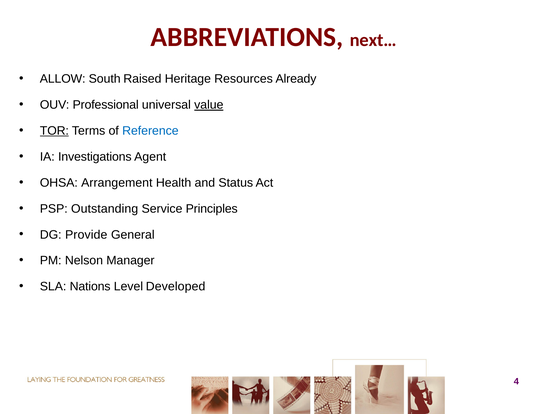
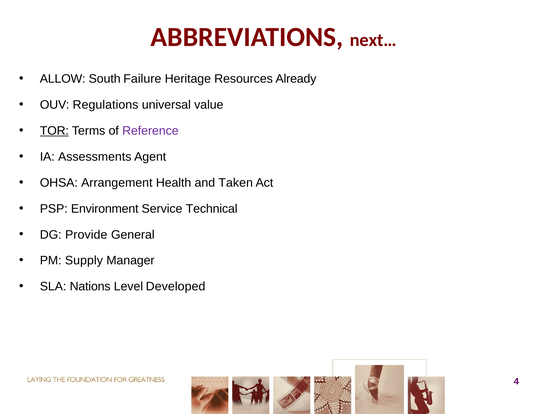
Raised: Raised -> Failure (142, 79)
Professional: Professional -> Regulations (106, 105)
value underline: present -> none (209, 105)
Reference colour: blue -> purple (150, 131)
Investigations: Investigations -> Assessments (95, 157)
Status: Status -> Taken (236, 183)
Outstanding: Outstanding -> Environment (105, 209)
Principles: Principles -> Technical (212, 209)
Nelson: Nelson -> Supply (84, 261)
